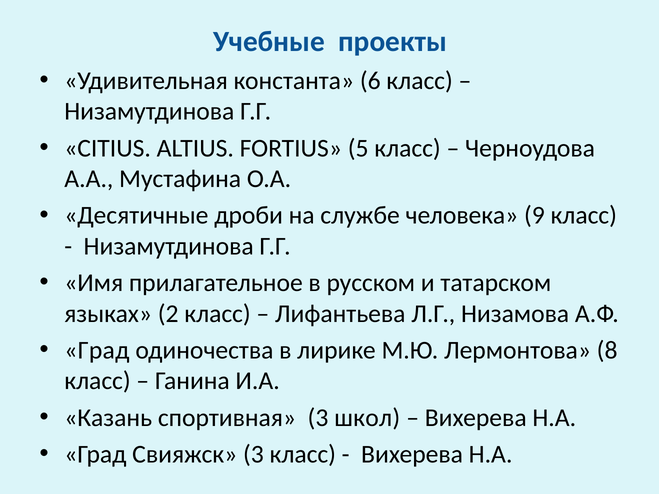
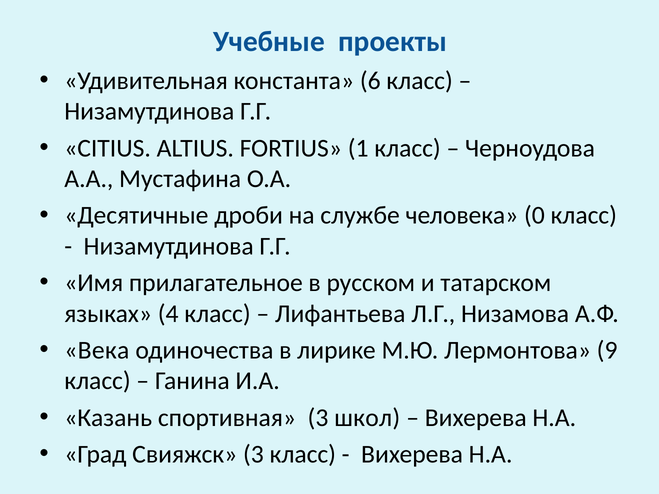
5: 5 -> 1 (358, 148)
9: 9 -> 0 (534, 216)
2: 2 -> 4 (168, 314)
Град: Град -> Века (97, 350)
8: 8 -> 9 (607, 350)
